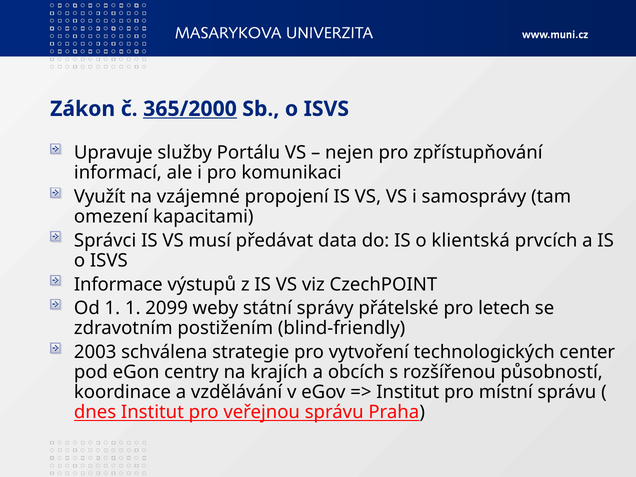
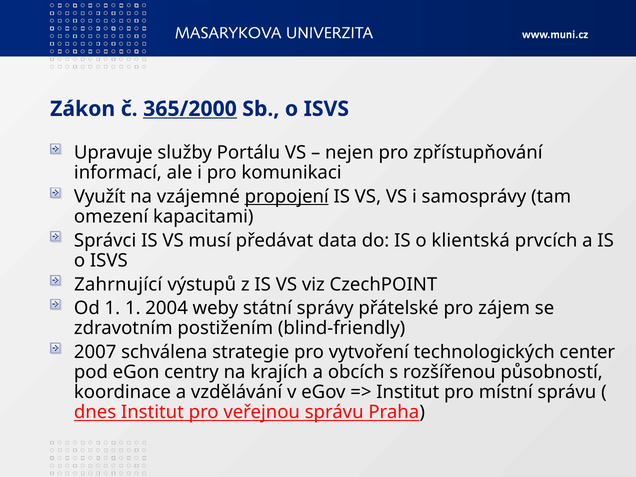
propojení underline: none -> present (287, 197)
Informace: Informace -> Zahrnující (118, 284)
2099: 2099 -> 2004 (167, 308)
letech: letech -> zájem (504, 308)
2003: 2003 -> 2007 (95, 352)
